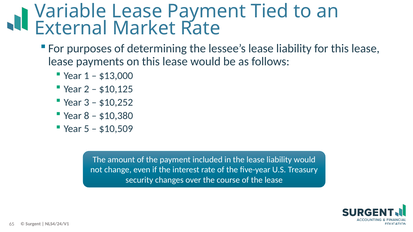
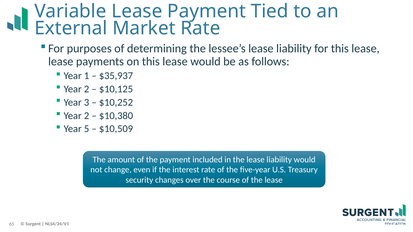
$13,000: $13,000 -> $35,937 (116, 76)
8: 8 -> 2 (87, 116)
